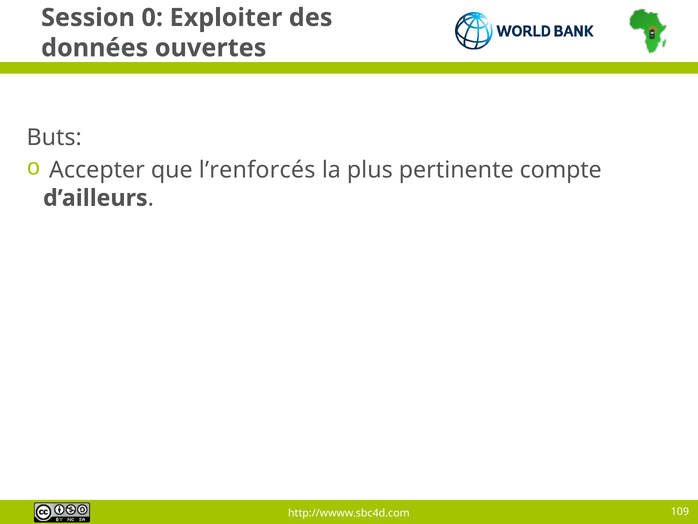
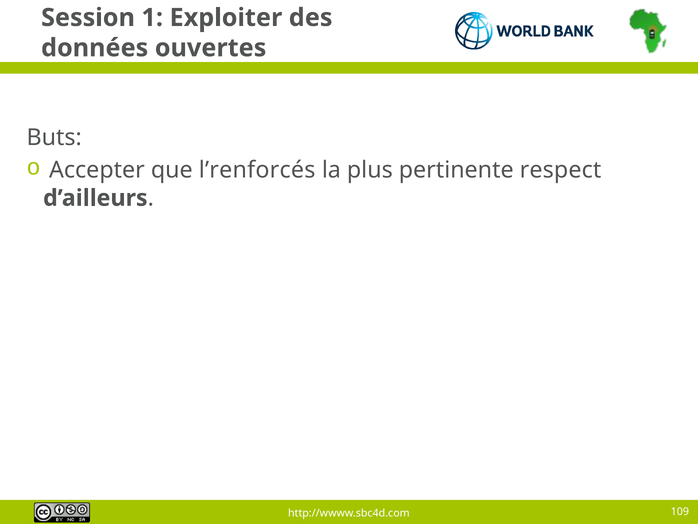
0: 0 -> 1 (152, 18)
compte: compte -> respect (561, 170)
